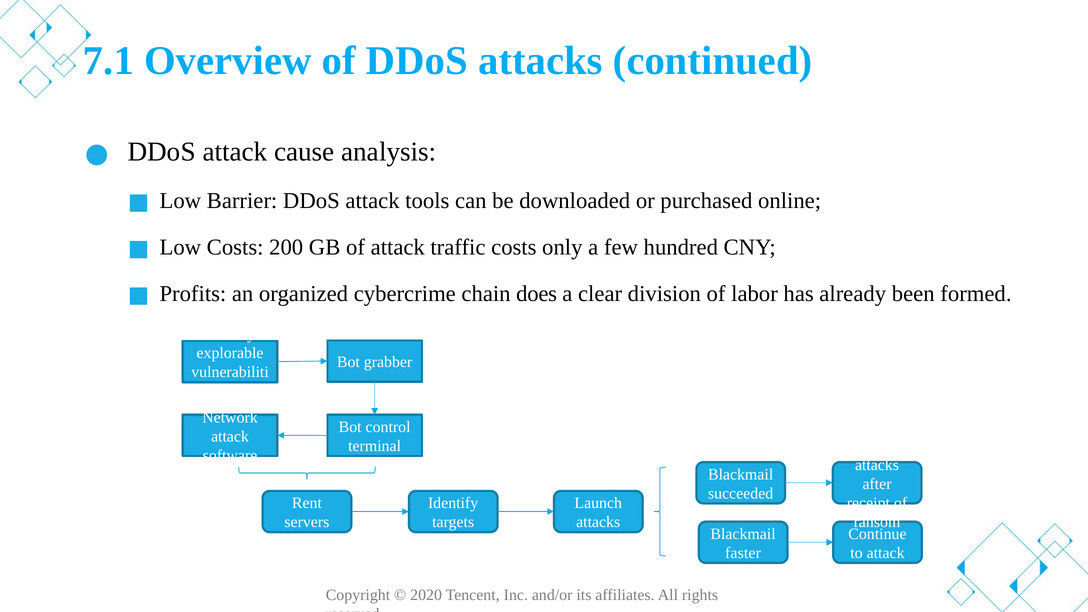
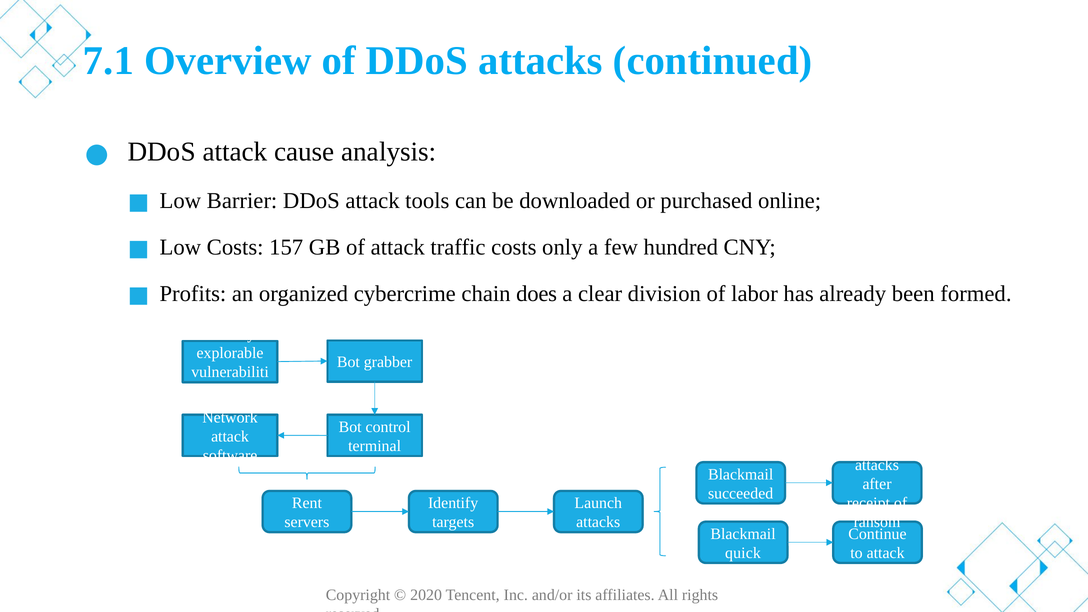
200: 200 -> 157 (286, 247)
faster: faster -> quick (743, 553)
